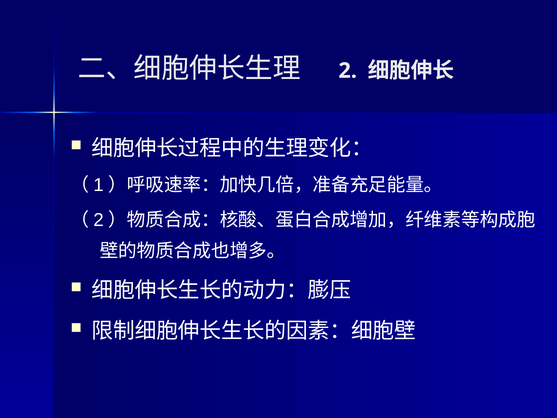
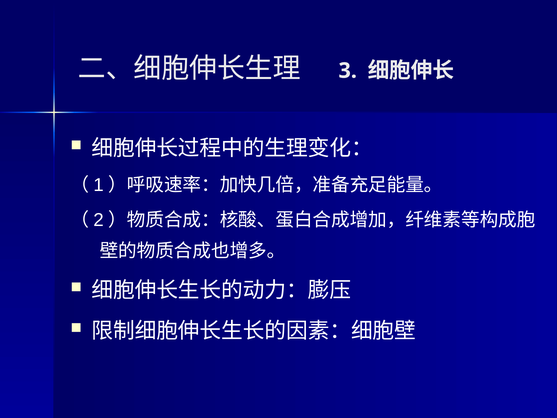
2: 2 -> 3 (348, 71)
